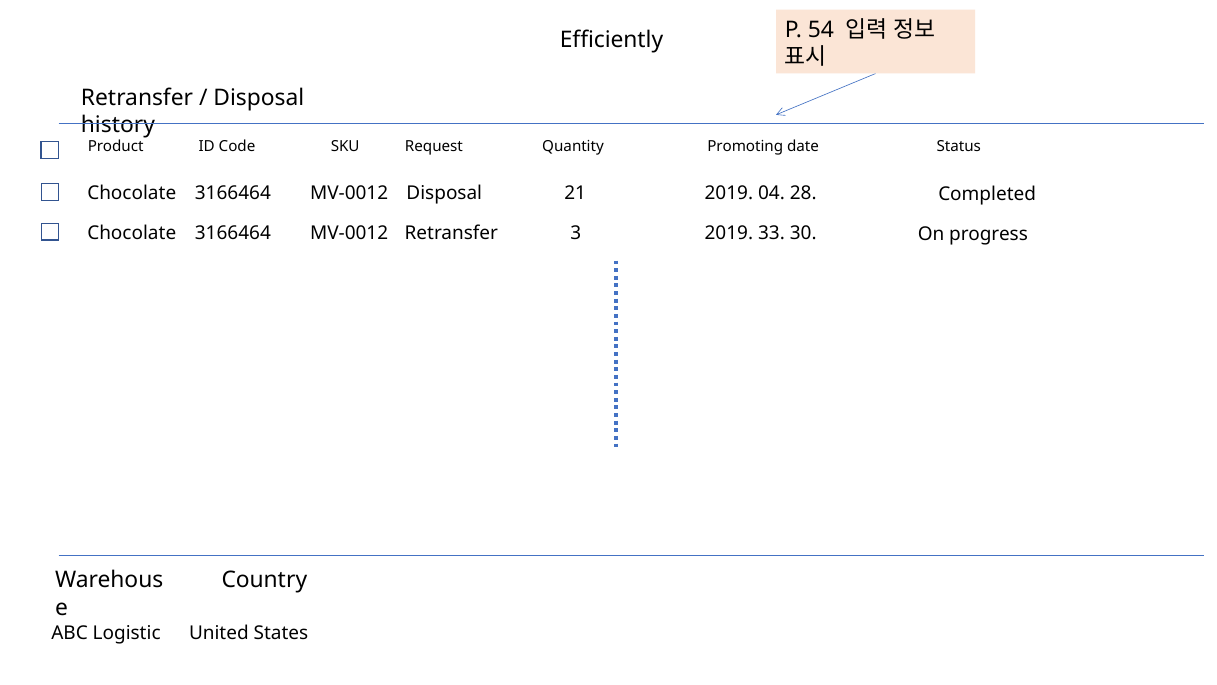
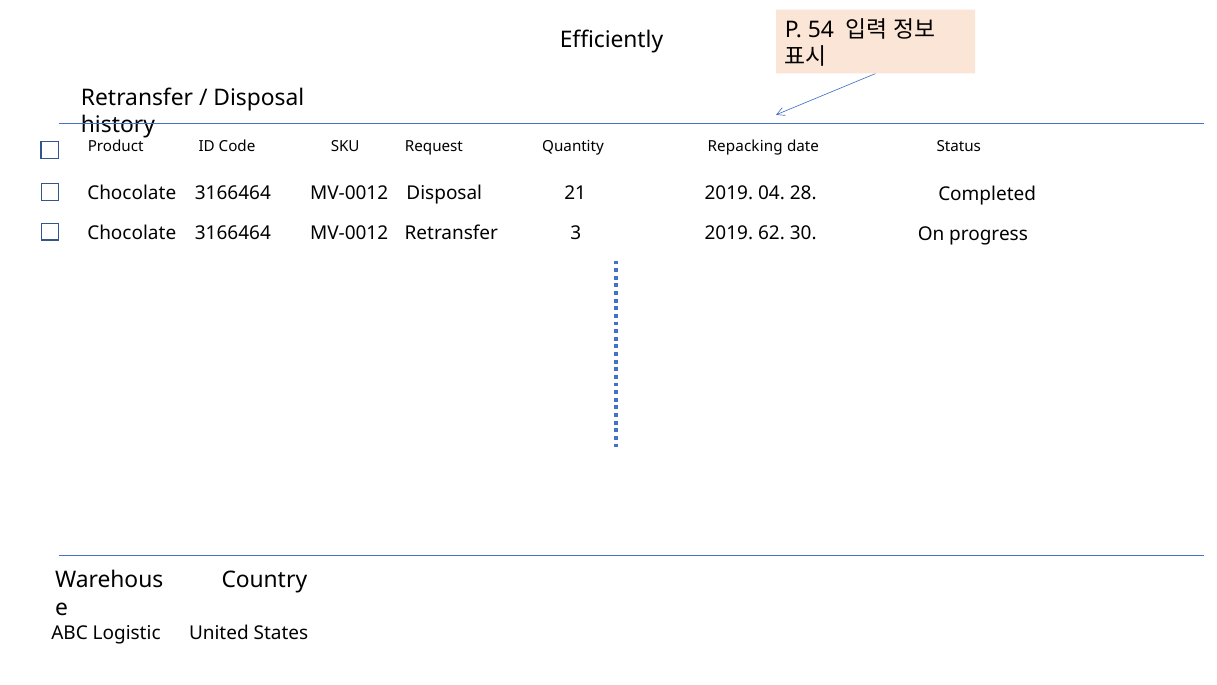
Promoting: Promoting -> Repacking (745, 146)
33: 33 -> 62 (771, 233)
